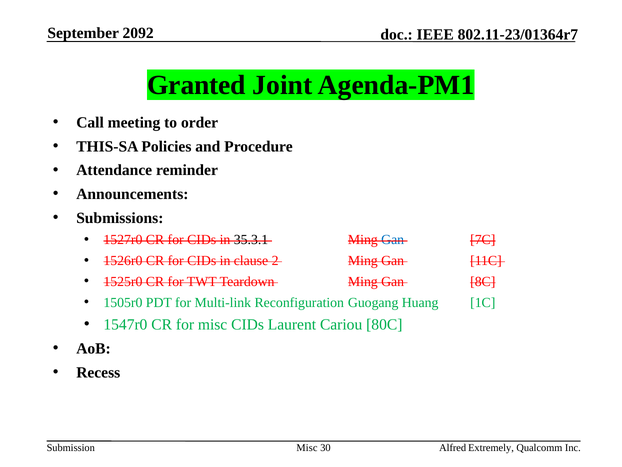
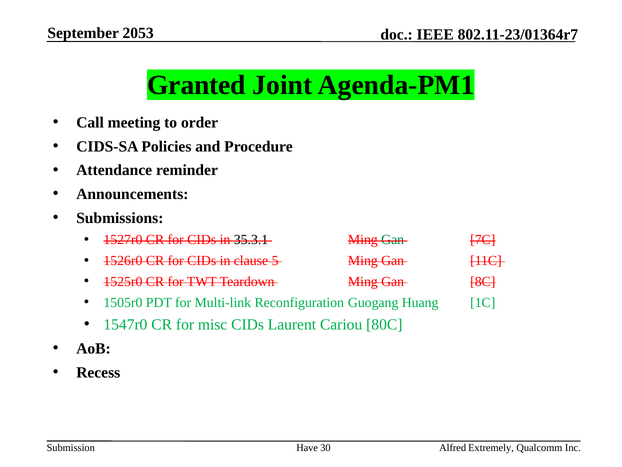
2092: 2092 -> 2053 (138, 33)
THIS-SA: THIS-SA -> CIDS-SA (107, 146)
Gan colour: blue -> green (393, 240)
2: 2 -> 5 (275, 261)
Misc: Misc -> Have (307, 447)
